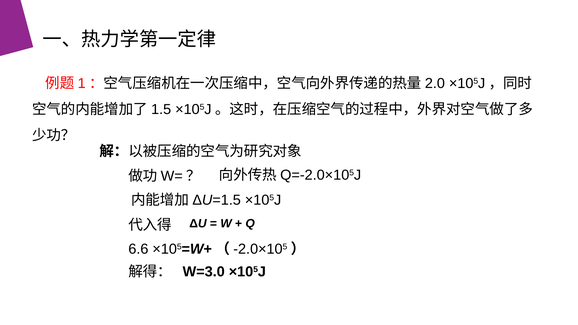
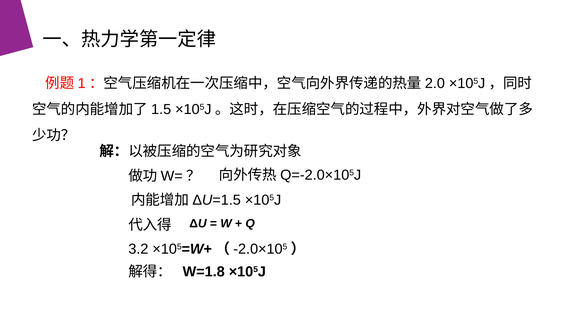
6.6: 6.6 -> 3.2 (138, 249)
W=3.0: W=3.0 -> W=1.8 (204, 272)
